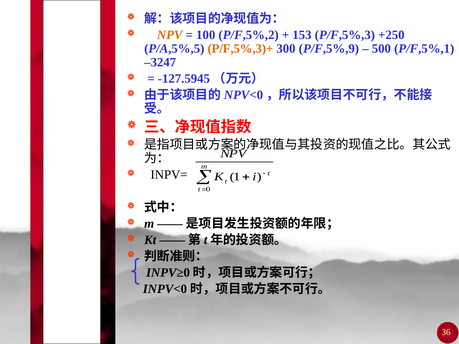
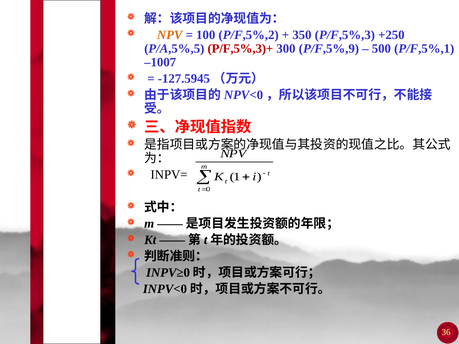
153: 153 -> 350 (302, 35)
P/F,5%,3)+ colour: orange -> red (240, 49)
–3247: –3247 -> –1007 (160, 62)
